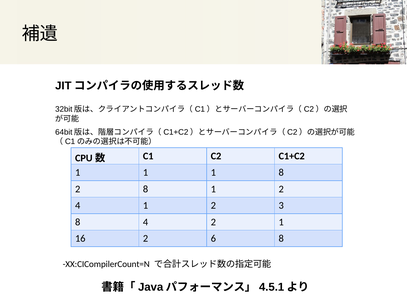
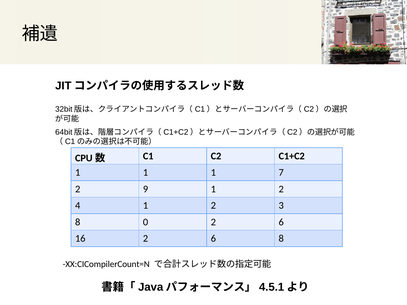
1 8: 8 -> 7 (281, 173)
2 8: 8 -> 9 (146, 189)
8 4: 4 -> 0 (146, 222)
1: 1 -> 6 (281, 222)
